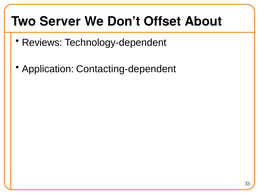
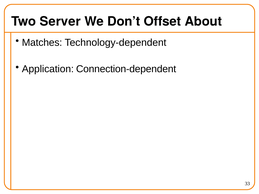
Reviews: Reviews -> Matches (42, 43)
Contacting-dependent: Contacting-dependent -> Connection-dependent (126, 69)
